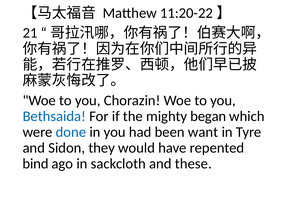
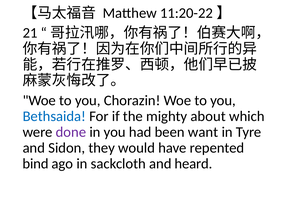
began: began -> about (208, 116)
done colour: blue -> purple (71, 132)
these: these -> heard (193, 164)
